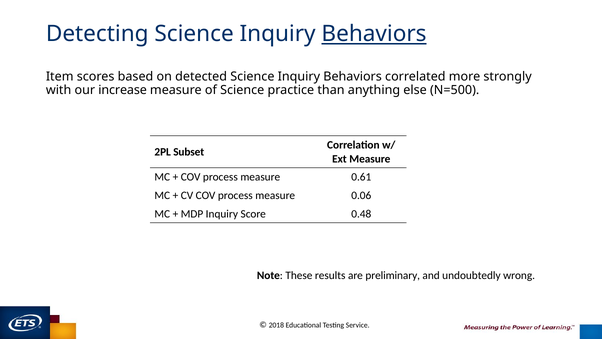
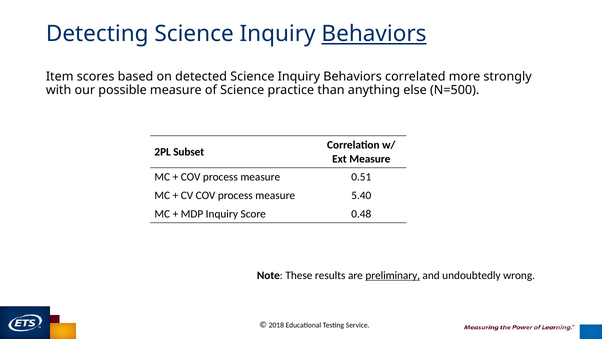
increase: increase -> possible (123, 90)
0.61: 0.61 -> 0.51 (361, 177)
0.06: 0.06 -> 5.40 (361, 195)
preliminary underline: none -> present (393, 275)
